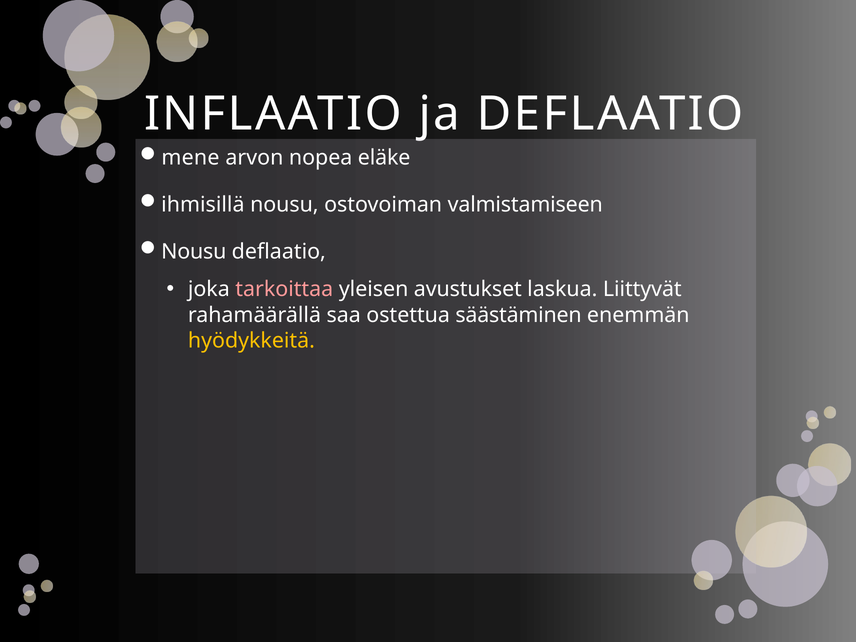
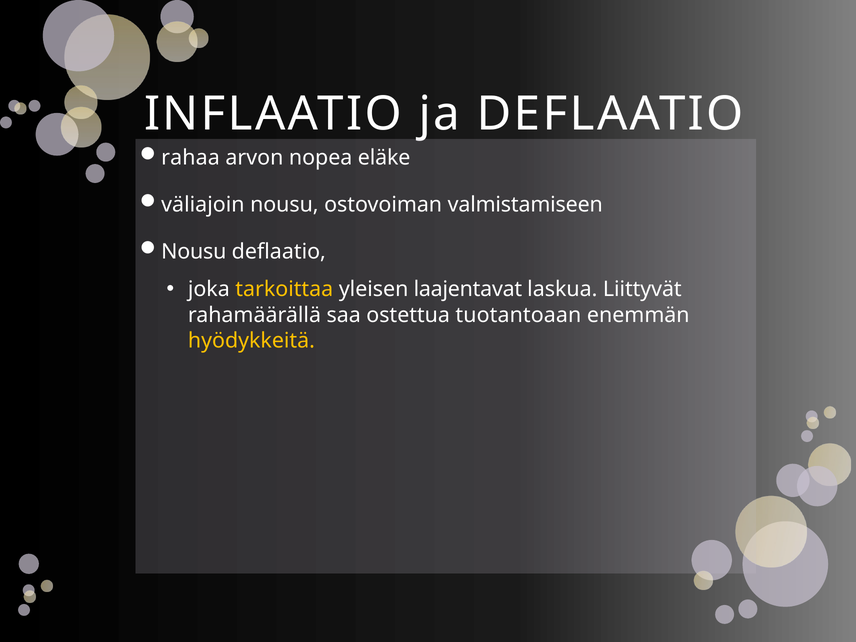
mene: mene -> rahaa (191, 158)
ihmisillä: ihmisillä -> väliajoin (203, 205)
tarkoittaa colour: pink -> yellow (284, 289)
avustukset: avustukset -> laajentavat (468, 289)
säästäminen: säästäminen -> tuotantoaan (518, 315)
